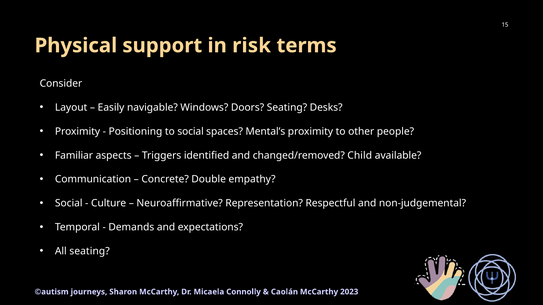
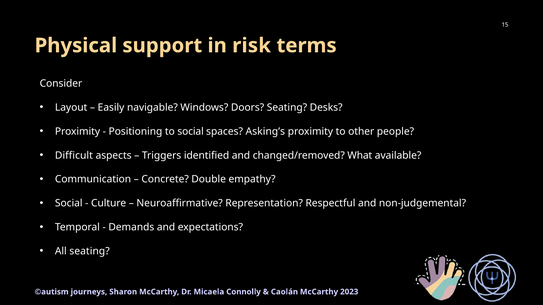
Mental’s: Mental’s -> Asking’s (265, 132)
Familiar: Familiar -> Difficult (74, 156)
Child: Child -> What (360, 156)
